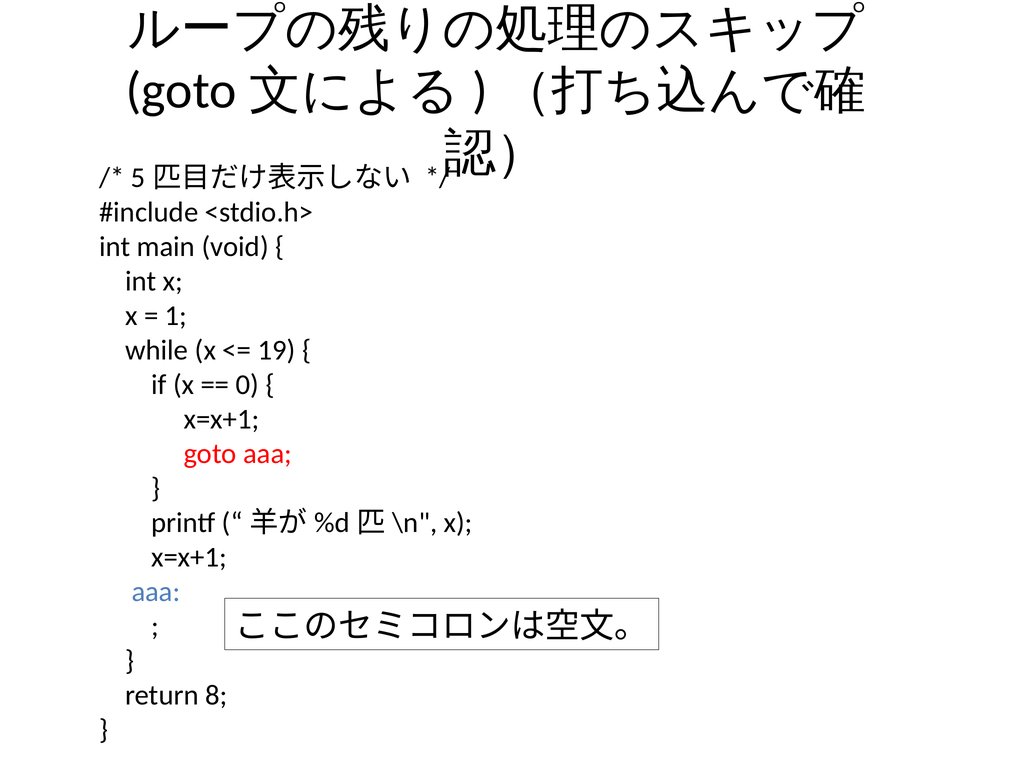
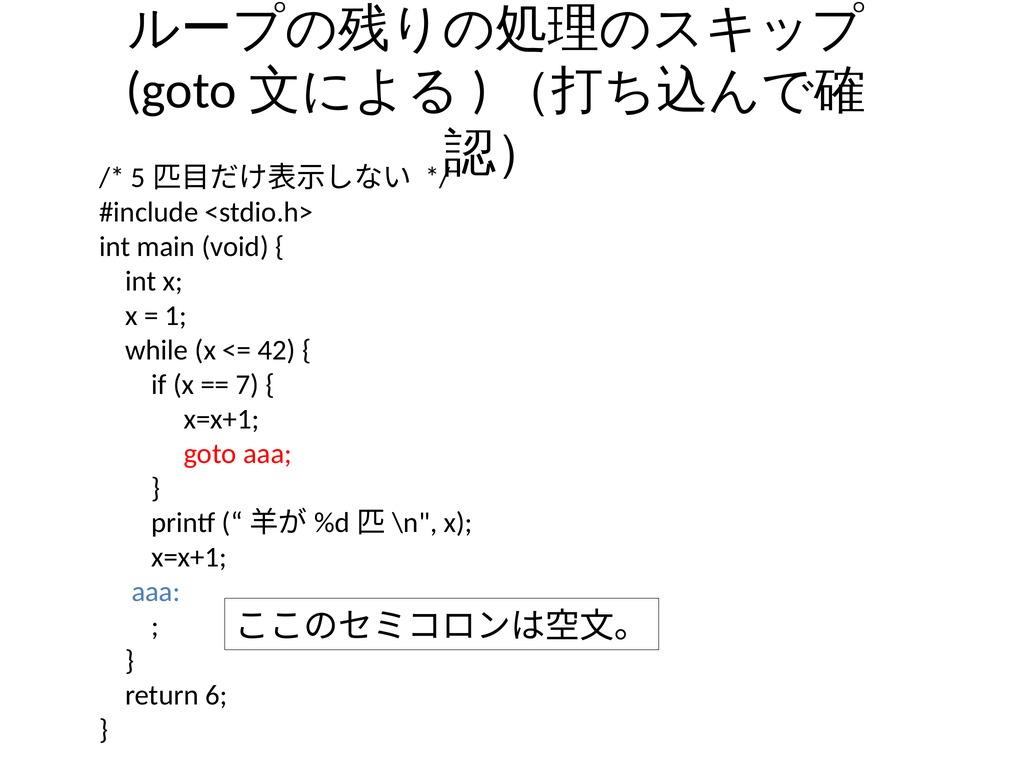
19: 19 -> 42 (277, 351)
0: 0 -> 7 (247, 385)
8: 8 -> 6 (216, 696)
